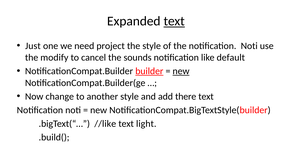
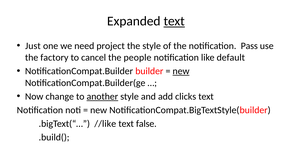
the notification Noti: Noti -> Pass (249, 46)
modify: modify -> factory (54, 58)
sounds: sounds -> people (138, 58)
builder underline: present -> none (149, 71)
another underline: none -> present (102, 97)
there: there -> clicks (186, 97)
light: light -> false (146, 124)
